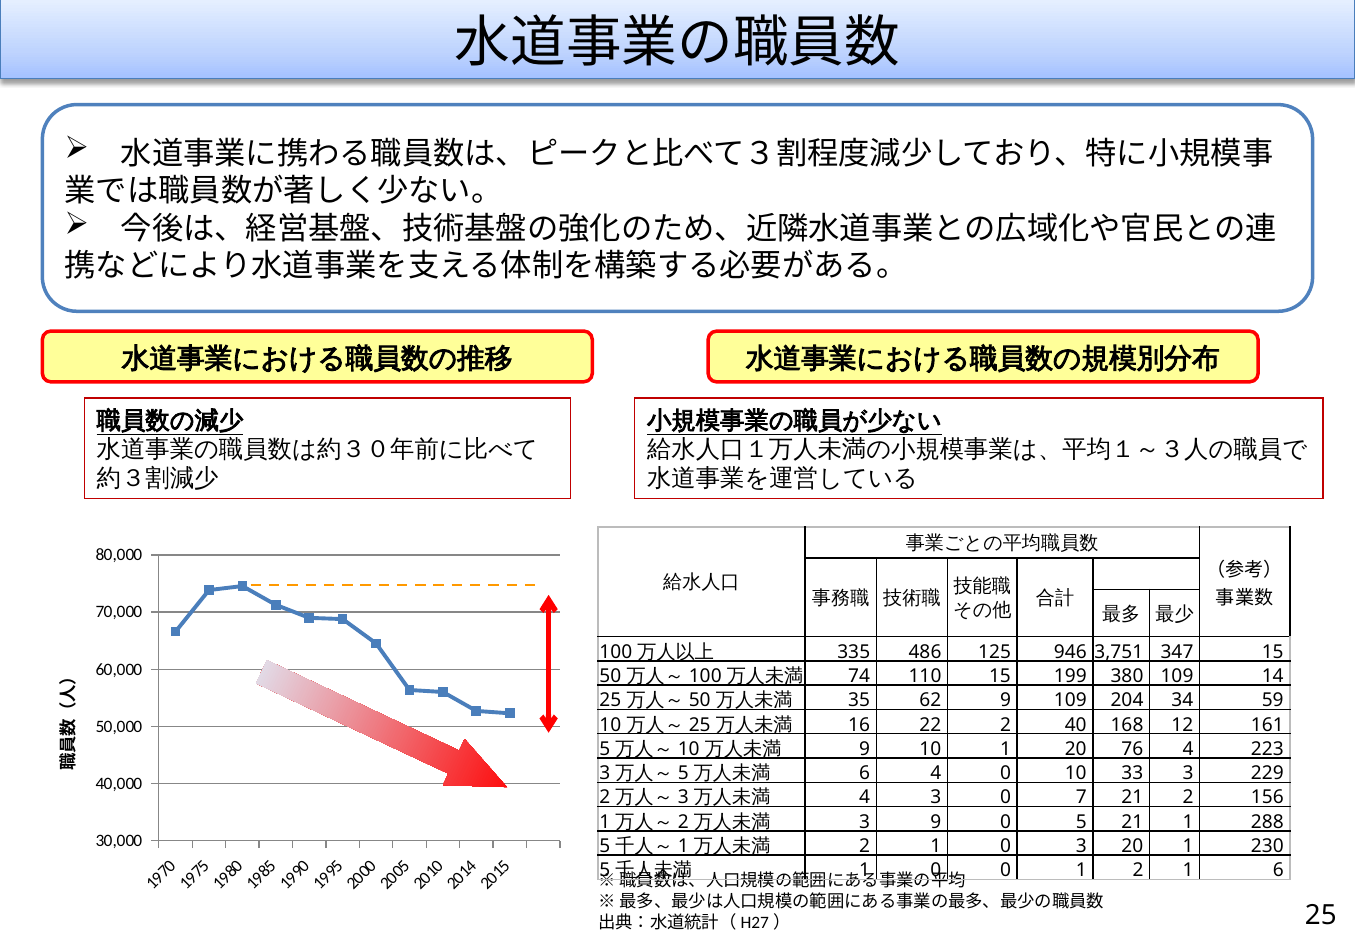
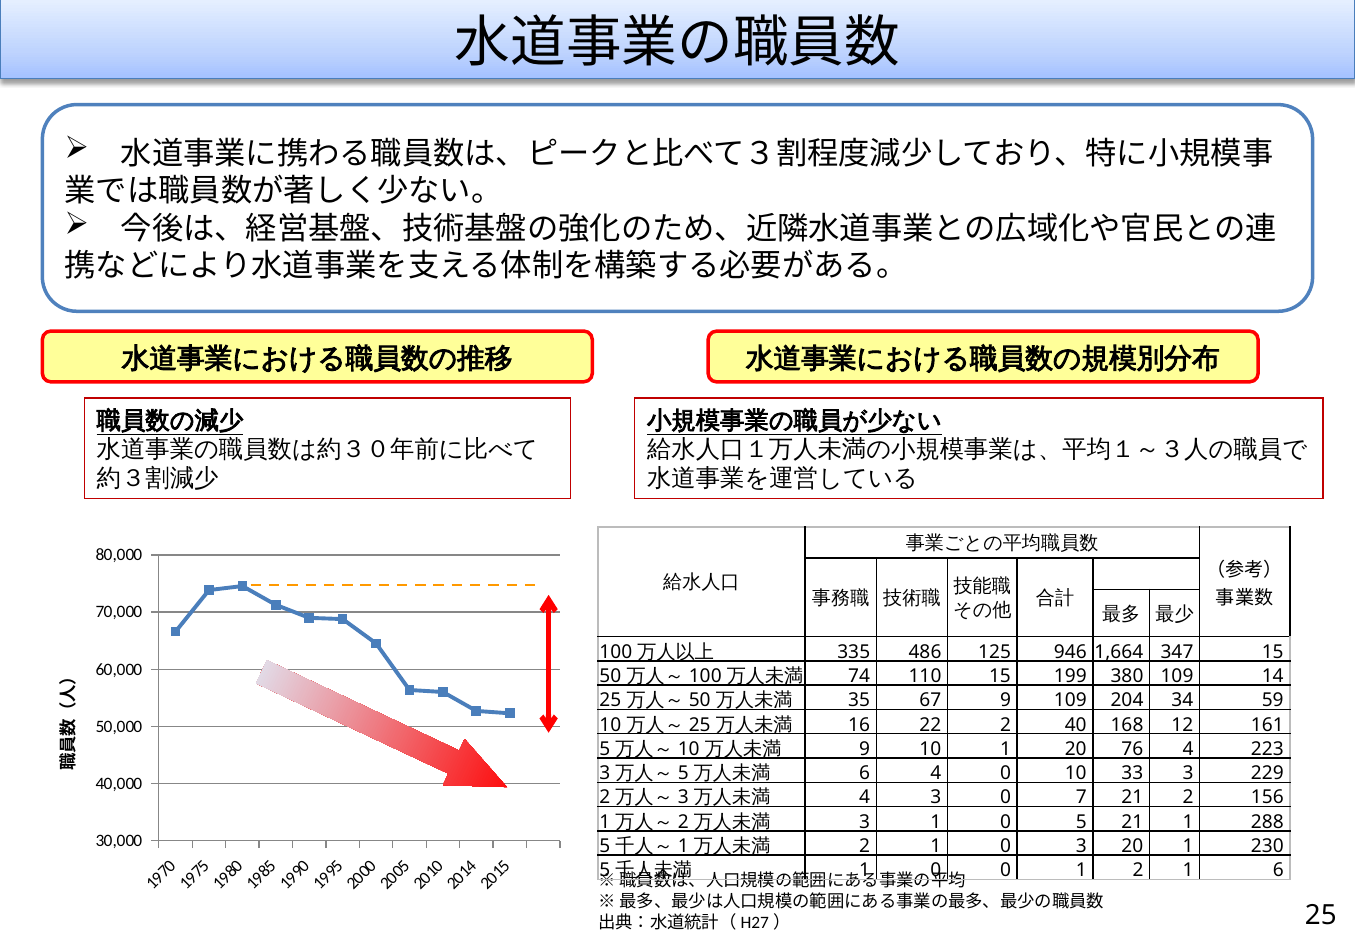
3,751: 3,751 -> 1,664 (1119, 652)
62: 62 -> 67 (930, 701)
3 9: 9 -> 1 (936, 822)
